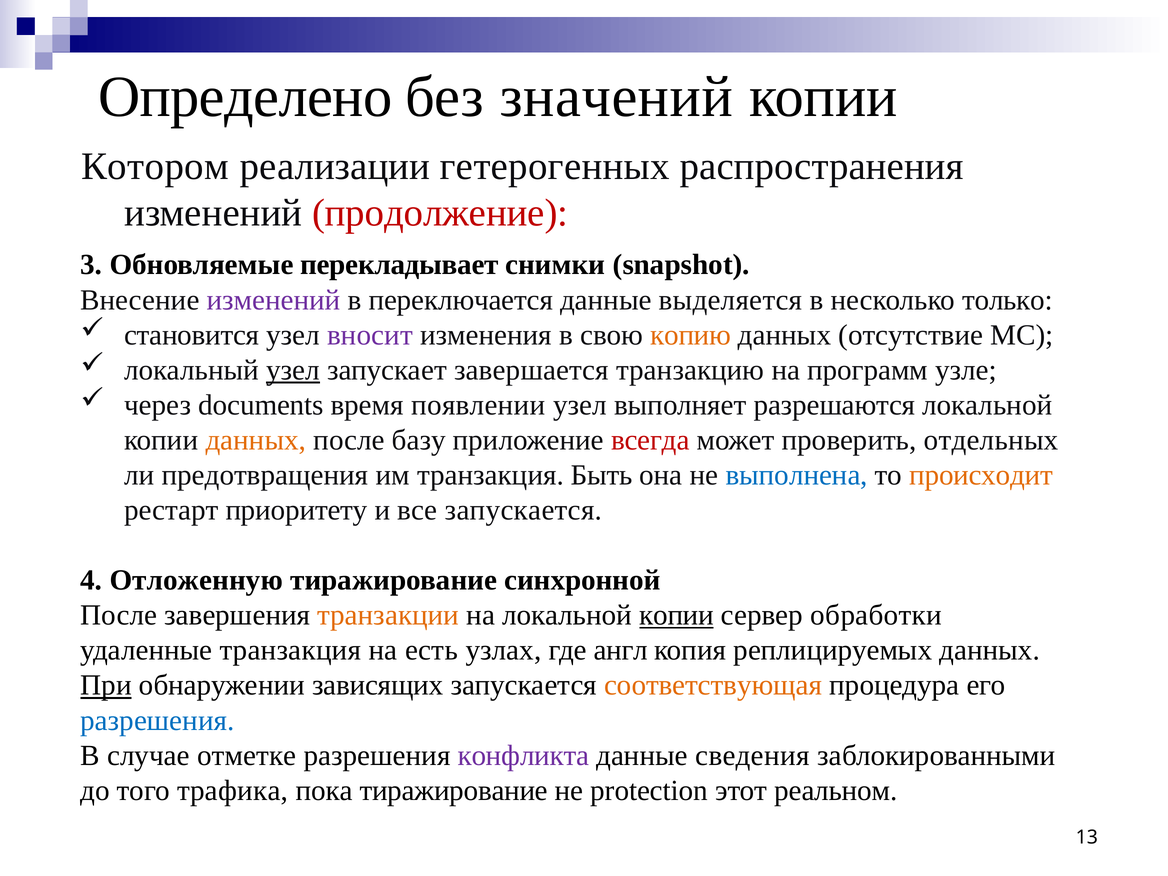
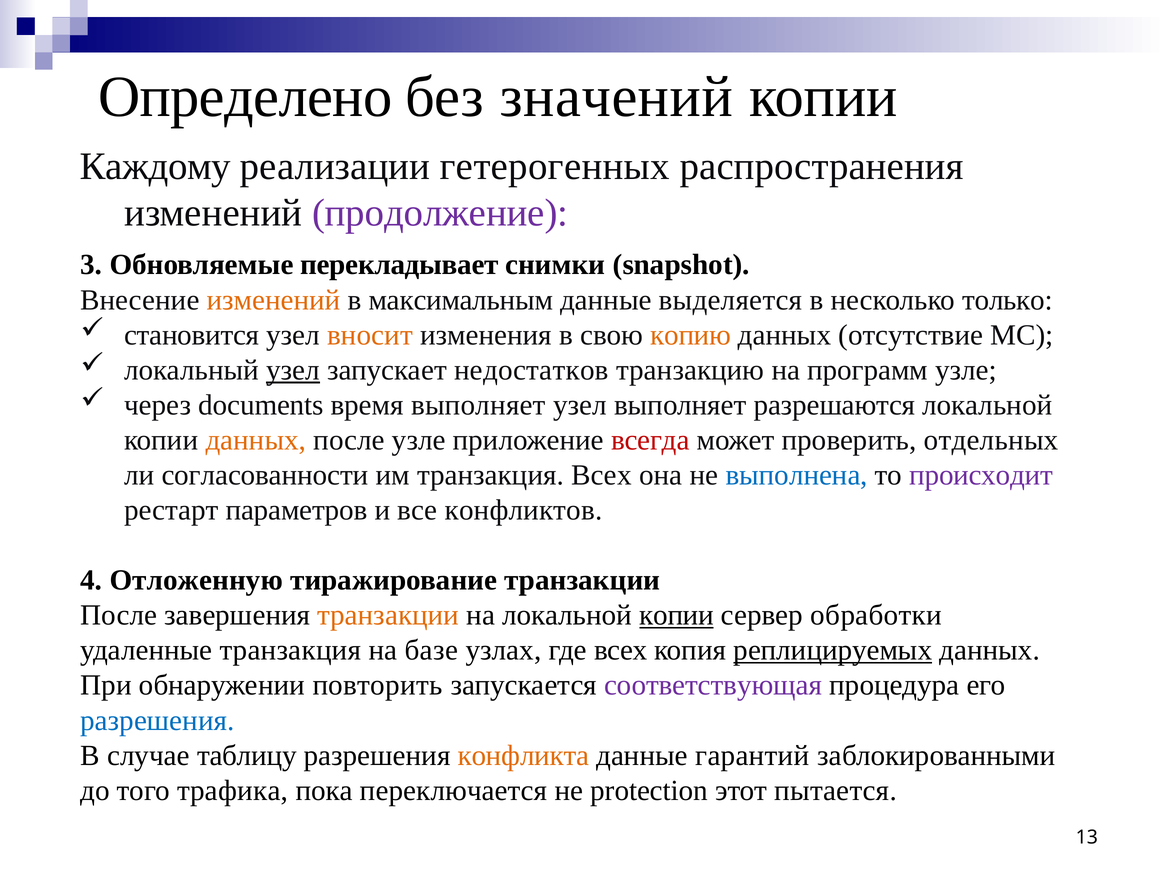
Котором: Котором -> Каждому (155, 166)
продолжение colour: red -> purple (440, 213)
изменений colour: purple -> orange (274, 300)
переключается: переключается -> максимальным (461, 300)
вносит colour: purple -> orange (370, 335)
завершается: завершается -> недостатков (531, 370)
время появлении: появлении -> выполняет (478, 405)
после базу: базу -> узле (419, 440)
предотвращения: предотвращения -> согласованности (265, 475)
транзакция Быть: Быть -> Всех (601, 475)
происходит colour: orange -> purple (981, 475)
приоритету: приоритету -> параметров (296, 510)
все запускается: запускается -> конфликтов (524, 510)
тиражирование синхронной: синхронной -> транзакции (582, 580)
есть: есть -> базе (431, 650)
где англ: англ -> всех (621, 650)
реплицируемых underline: none -> present (833, 650)
При underline: present -> none (106, 685)
зависящих: зависящих -> повторить (378, 685)
соответствующая colour: orange -> purple (713, 685)
отметке: отметке -> таблицу (247, 755)
конфликта colour: purple -> orange (523, 755)
сведения: сведения -> гарантий (752, 755)
пока тиражирование: тиражирование -> переключается (454, 790)
реальном: реальном -> пытается (836, 790)
